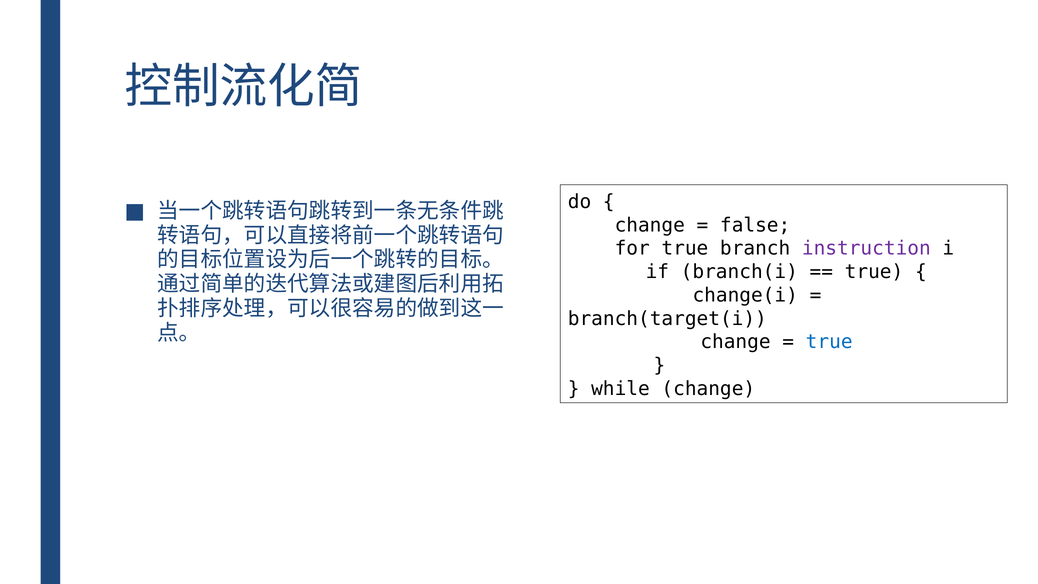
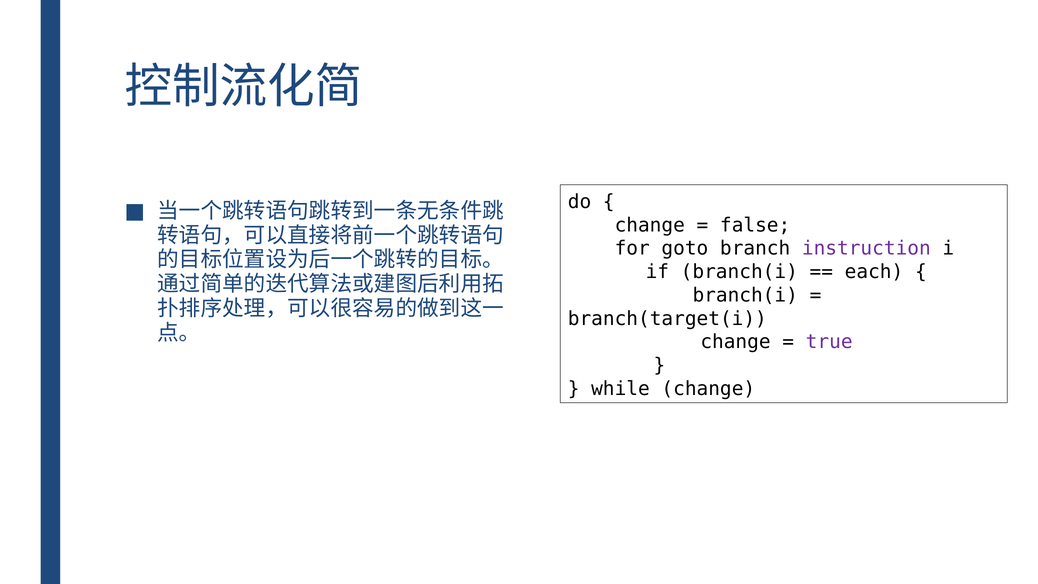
for true: true -> goto (685, 248)
true: true -> each (874, 272)
change(i: change(i -> branch(i (745, 295)
true colour: blue -> purple (829, 342)
